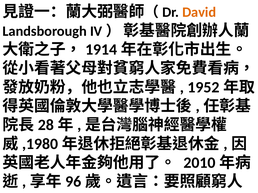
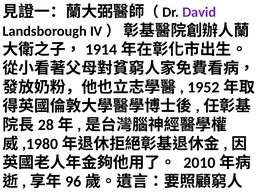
David colour: orange -> purple (199, 12)
